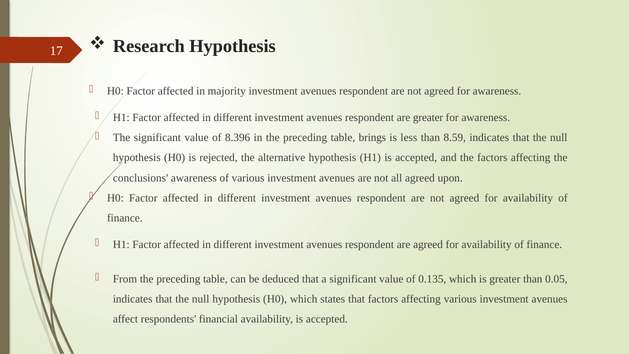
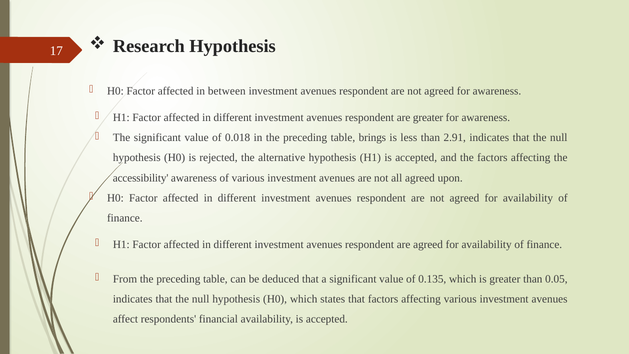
majority: majority -> between (227, 91)
8.396: 8.396 -> 0.018 (238, 138)
8.59: 8.59 -> 2.91 (455, 138)
conclusions: conclusions -> accessibility (141, 178)
